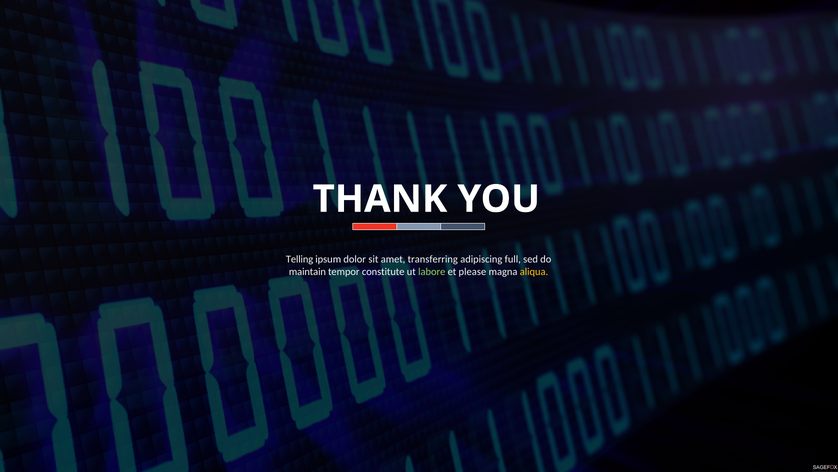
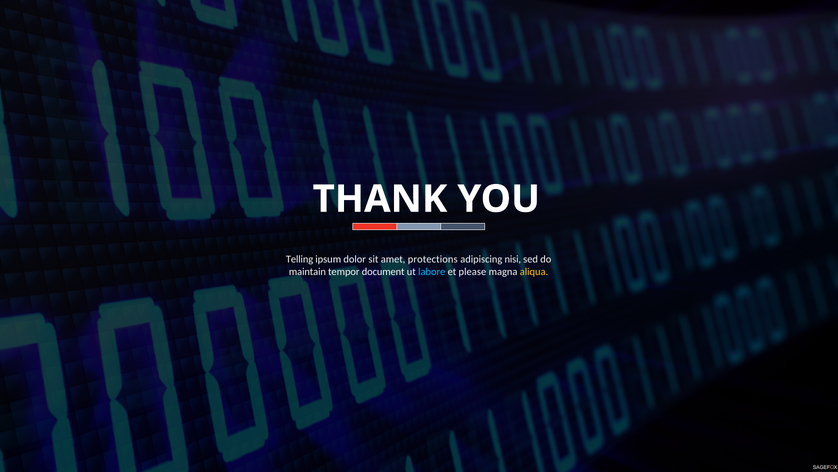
transferring: transferring -> protections (433, 259)
full: full -> nisi (513, 259)
constitute: constitute -> document (383, 271)
labore colour: light green -> light blue (432, 271)
